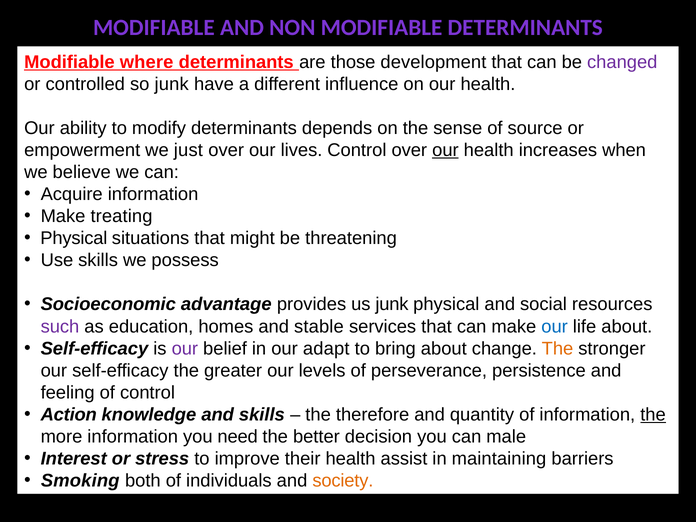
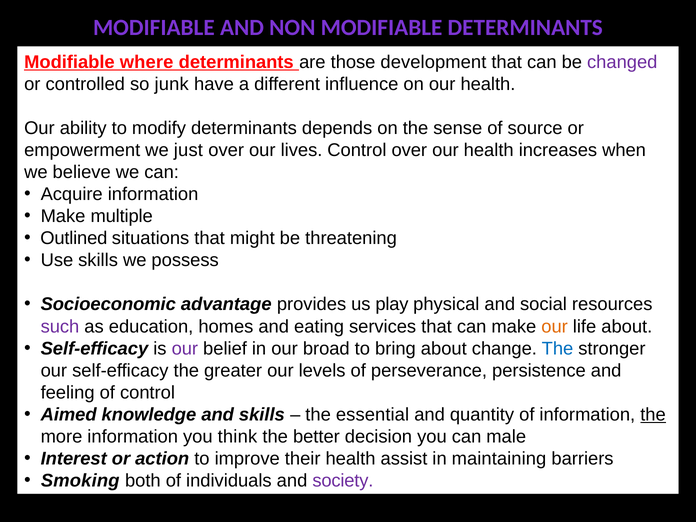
our underline: present -> none (445, 150)
treating: treating -> multiple (122, 216)
Physical: Physical -> Outlined (74, 238)
us junk: junk -> play (392, 304)
stable: stable -> eating (319, 326)
our colour: blue -> orange (555, 326)
adapt: adapt -> broad (326, 348)
The colour: orange -> blue (557, 348)
Action: Action -> Aimed (69, 415)
therefore: therefore -> essential (373, 415)
need: need -> think (237, 437)
stress: stress -> action (162, 459)
society colour: orange -> purple (343, 481)
